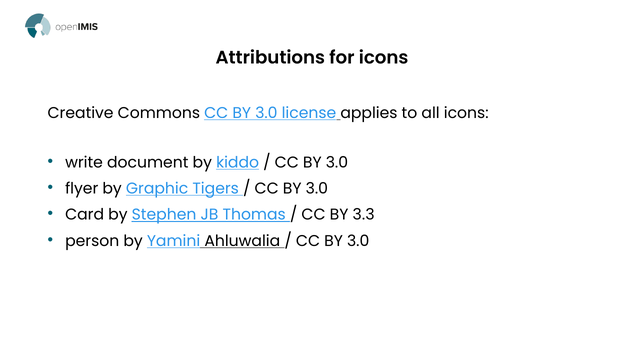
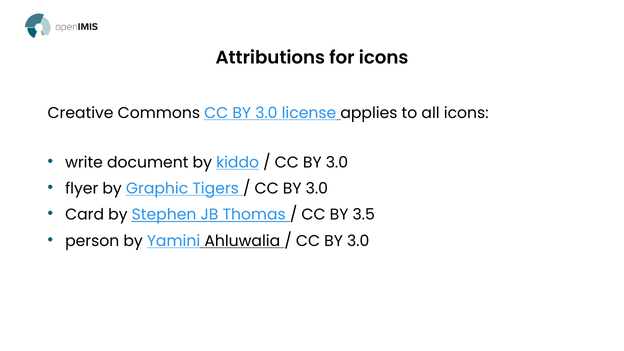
3.3: 3.3 -> 3.5 (364, 215)
